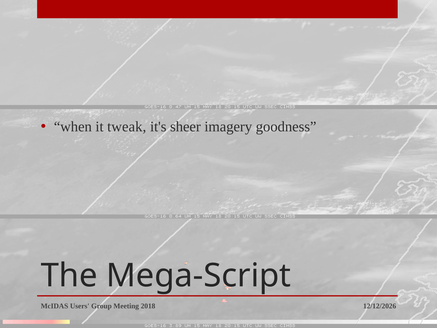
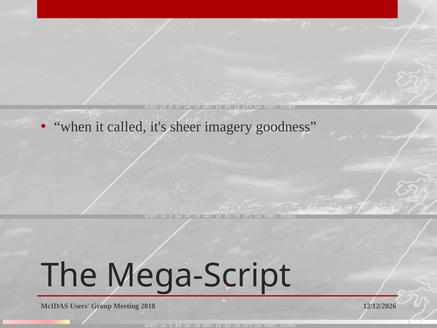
tweak: tweak -> called (127, 127)
